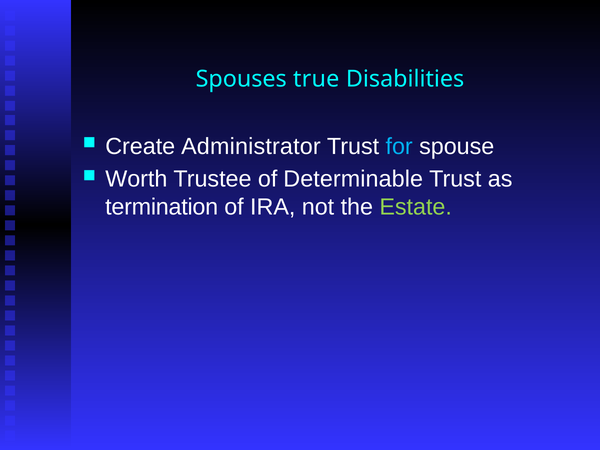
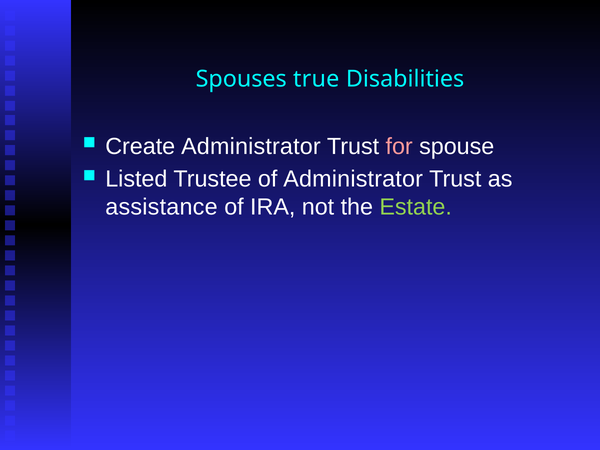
for colour: light blue -> pink (399, 146)
Worth: Worth -> Listed (136, 179)
of Determinable: Determinable -> Administrator (353, 179)
termination: termination -> assistance (161, 207)
